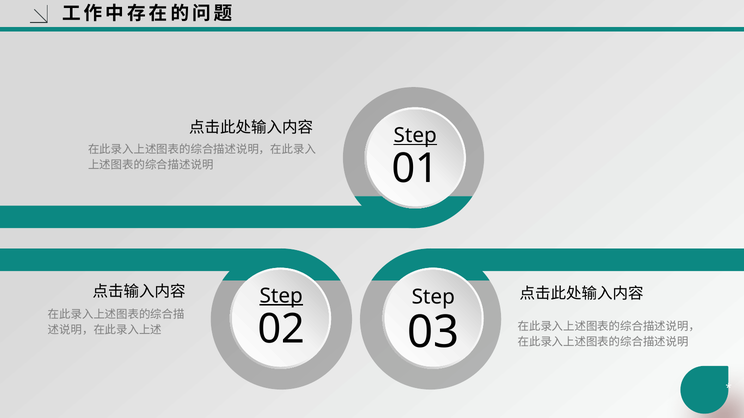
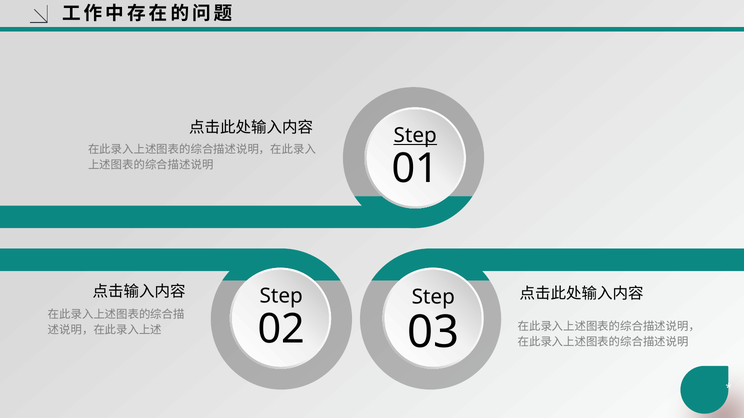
Step underline: present -> none (281, 296)
